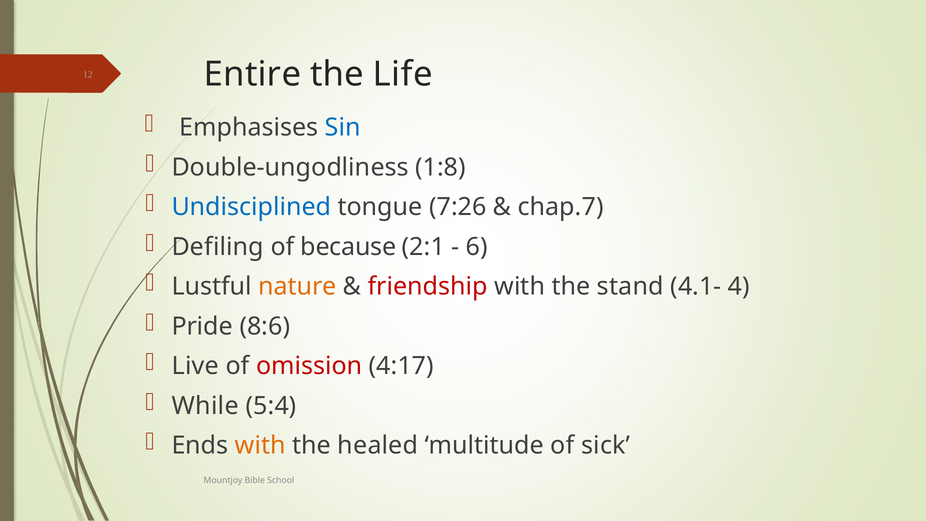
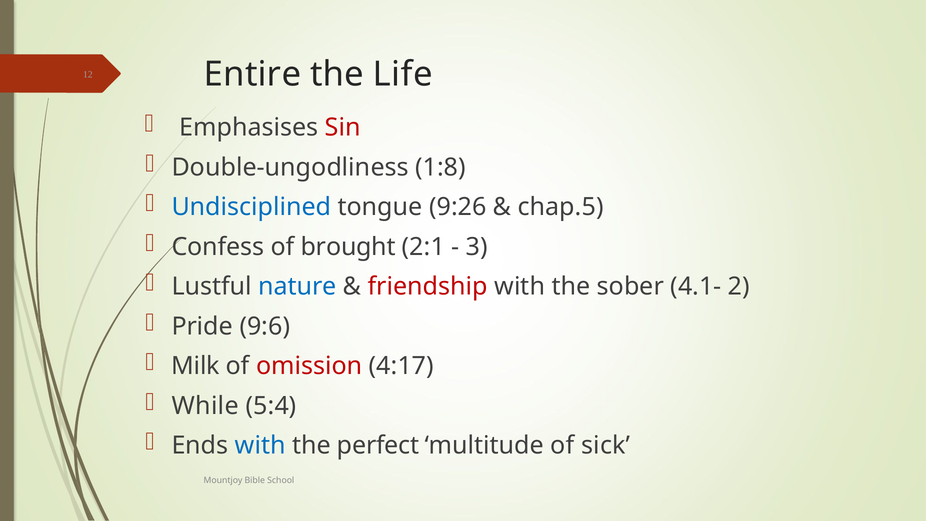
Sin colour: blue -> red (343, 128)
7:26: 7:26 -> 9:26 (458, 207)
chap.7: chap.7 -> chap.5 (561, 207)
Defiling: Defiling -> Confess (218, 247)
because: because -> brought (348, 247)
6: 6 -> 3 (477, 247)
nature colour: orange -> blue (297, 287)
stand: stand -> sober (630, 287)
4: 4 -> 2 (739, 287)
8:6: 8:6 -> 9:6 (265, 326)
Live: Live -> Milk (196, 366)
with colour: orange -> blue (260, 445)
healed: healed -> perfect (378, 445)
